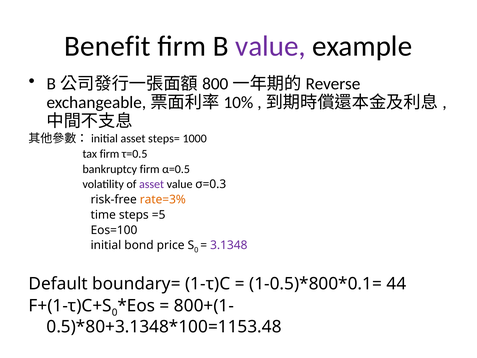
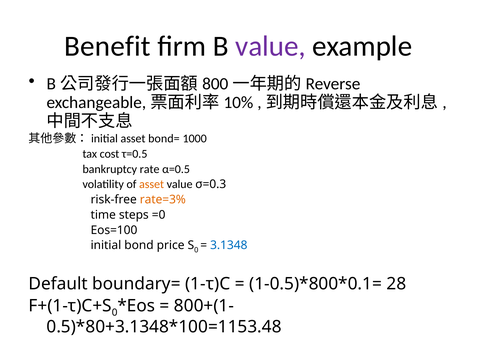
steps=: steps= -> bond= (164, 138)
tax firm: firm -> cost (110, 154)
bankruptcy firm: firm -> rate (150, 169)
asset colour: purple -> orange (152, 184)
=5: =5 -> =0 (159, 215)
3.1348 colour: purple -> blue (229, 245)
44: 44 -> 28 (396, 284)
